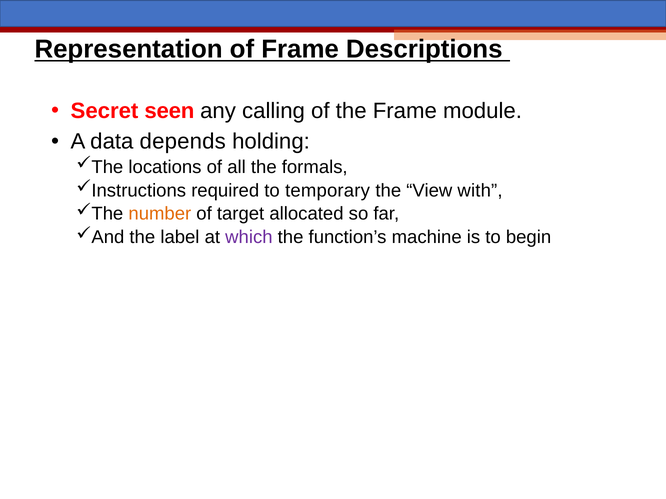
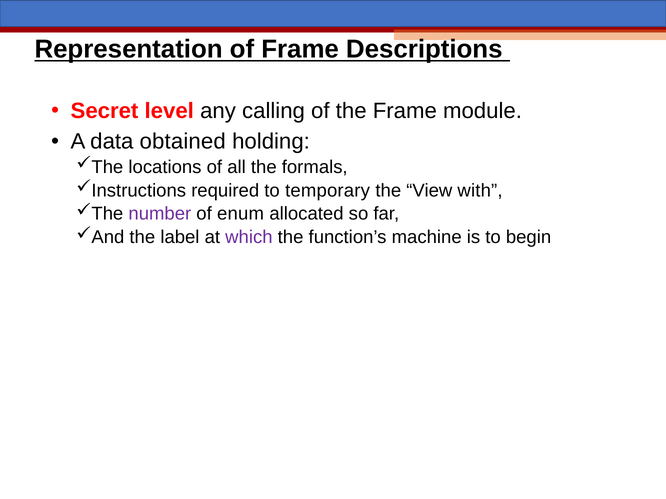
seen: seen -> level (169, 111)
depends: depends -> obtained (183, 142)
number colour: orange -> purple (160, 214)
target: target -> enum (241, 214)
